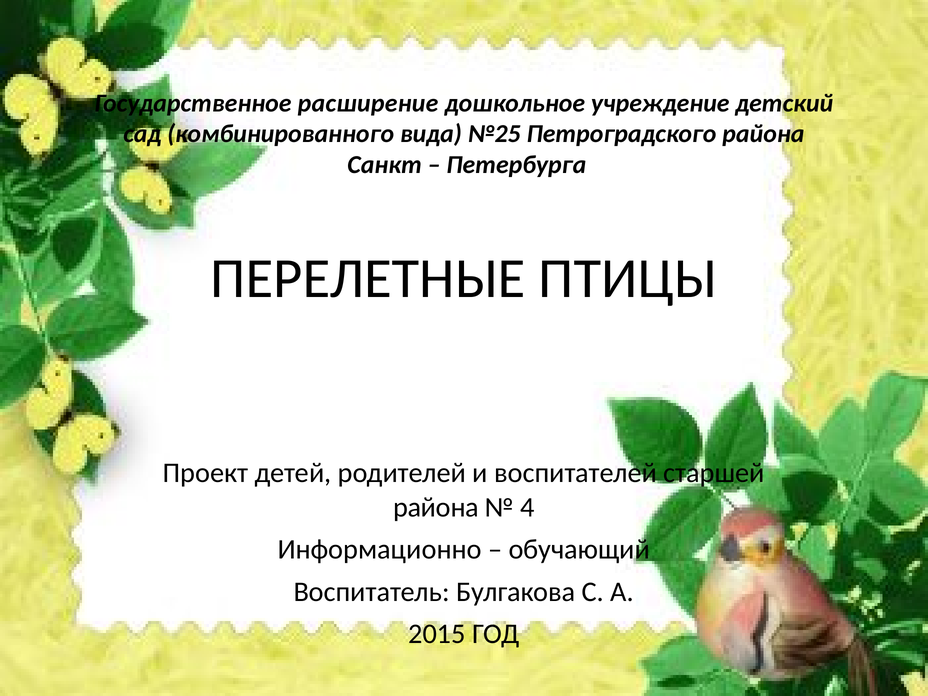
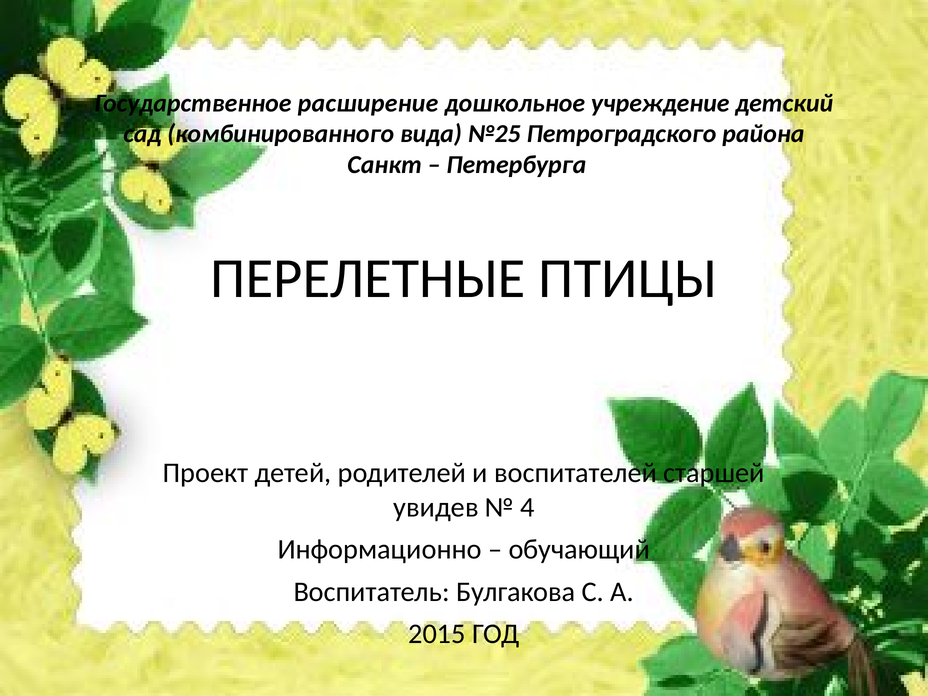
района: района -> увидев (436, 507)
